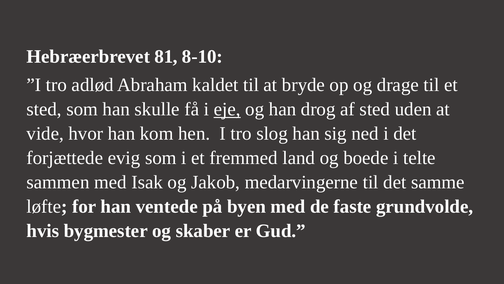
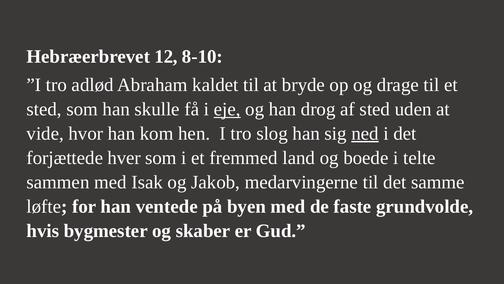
81: 81 -> 12 (166, 56)
ned underline: none -> present (365, 133)
evig: evig -> hver (124, 158)
